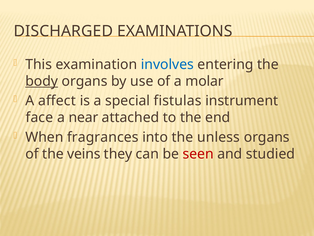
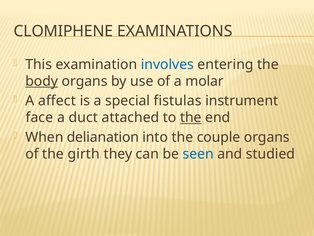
DISCHARGED: DISCHARGED -> CLOMIPHENE (63, 31)
near: near -> duct (83, 117)
the underline: none -> present (191, 117)
fragrances: fragrances -> delianation (103, 137)
unless: unless -> couple (219, 137)
veins: veins -> girth (84, 154)
seen colour: red -> blue (198, 154)
